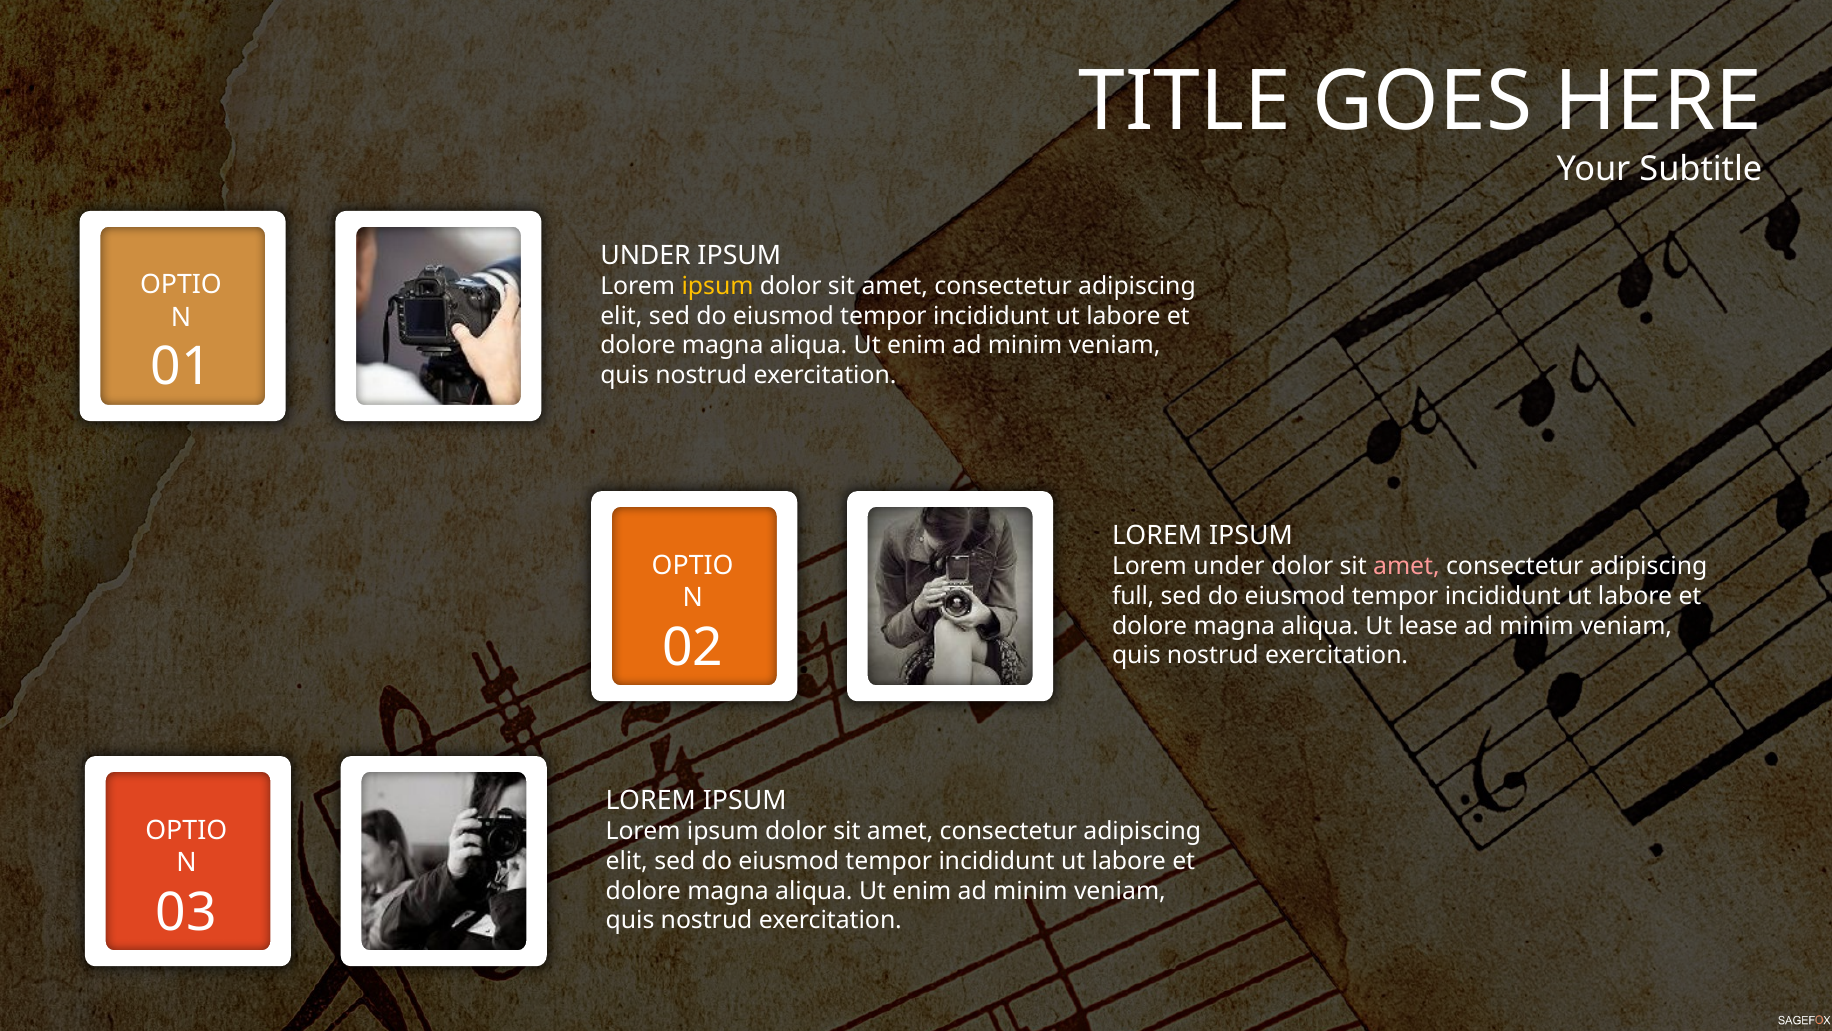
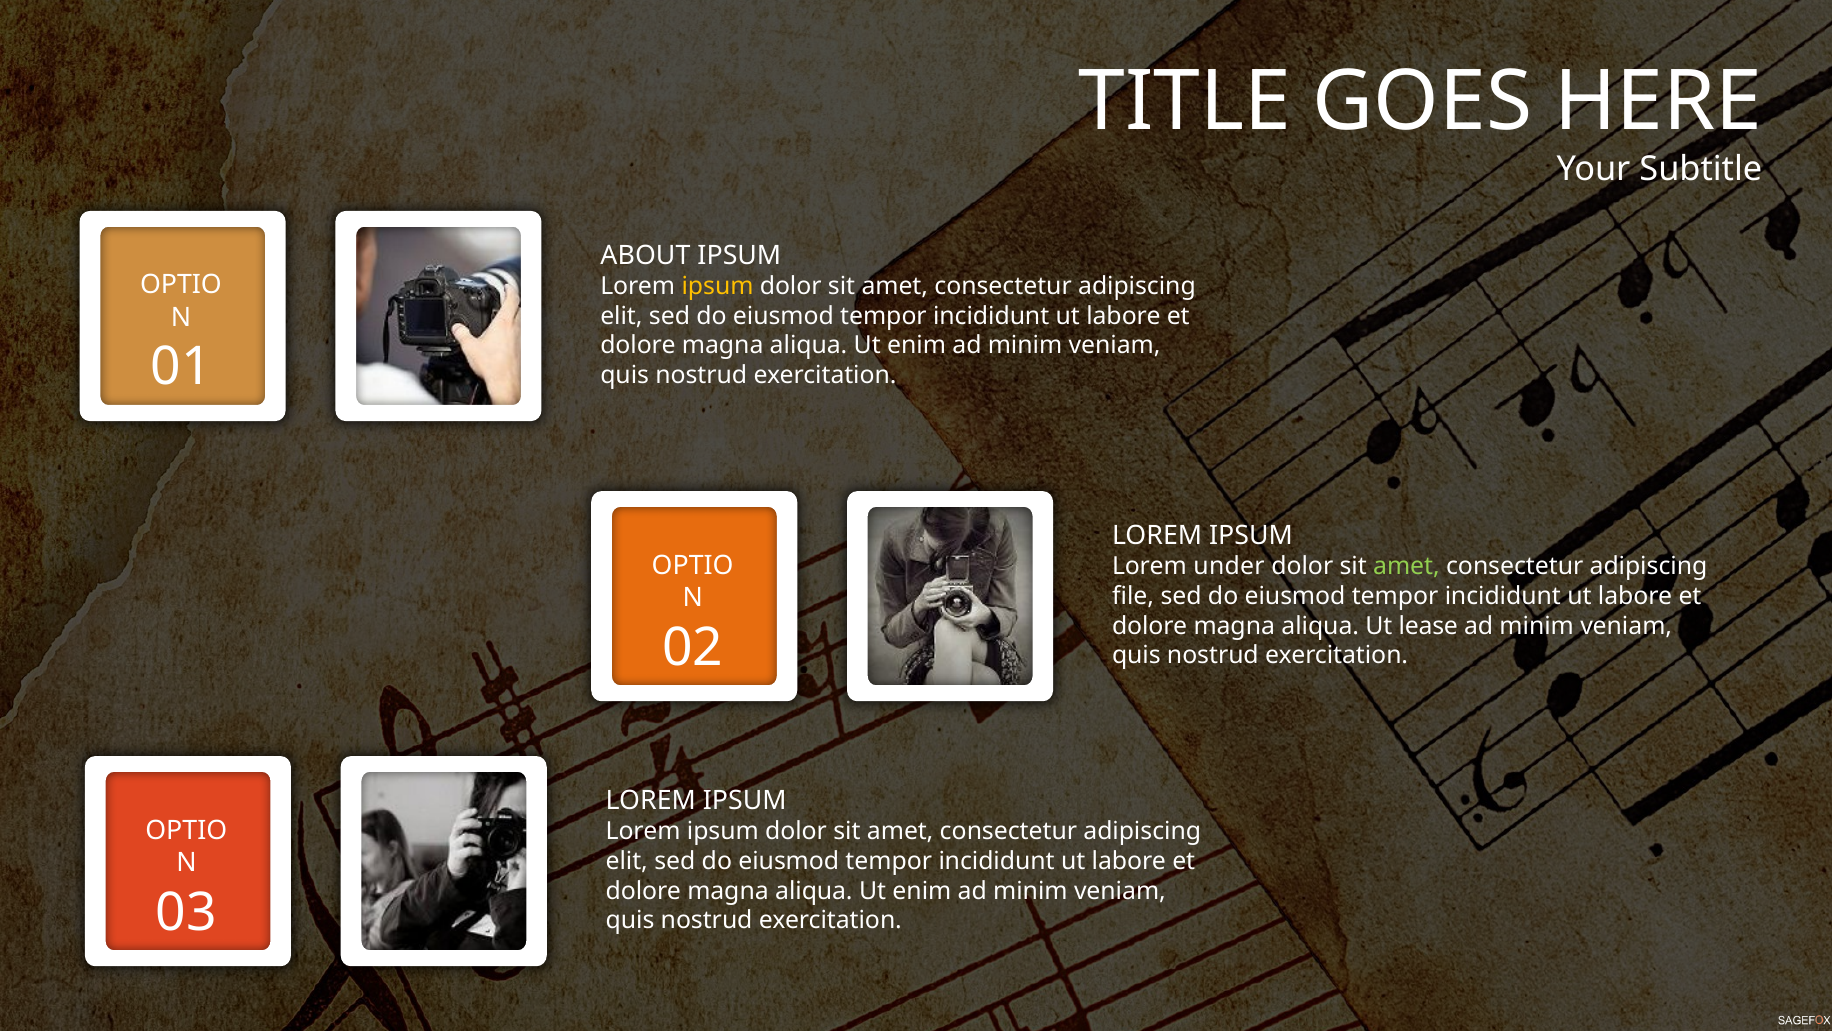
UNDER: UNDER -> ABOUT (645, 255)
amet colour: pink -> light green (1406, 566)
full: full -> file (1133, 596)
